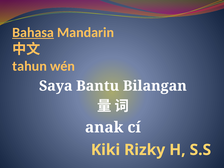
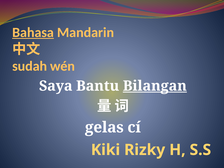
tahun: tahun -> sudah (30, 66)
Bilangan underline: none -> present (155, 86)
anak: anak -> gelas (104, 127)
